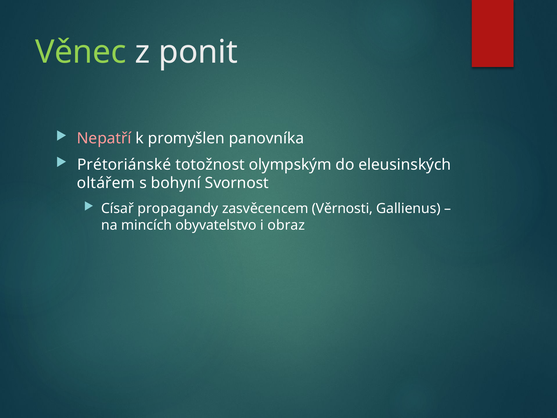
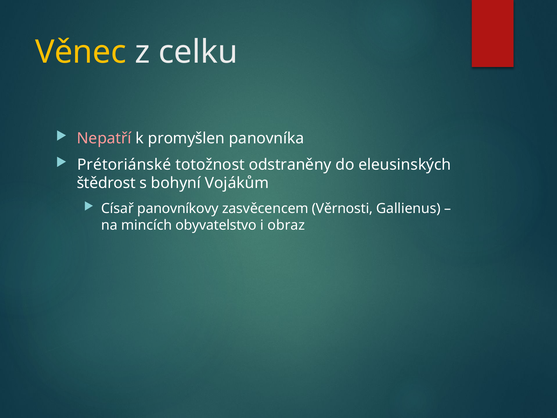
Věnec colour: light green -> yellow (81, 52)
ponit: ponit -> celku (198, 52)
olympským: olympským -> odstraněny (290, 165)
oltářem: oltářem -> štědrost (106, 183)
Svornost: Svornost -> Vojákům (237, 183)
propagandy: propagandy -> panovníkovy (178, 208)
